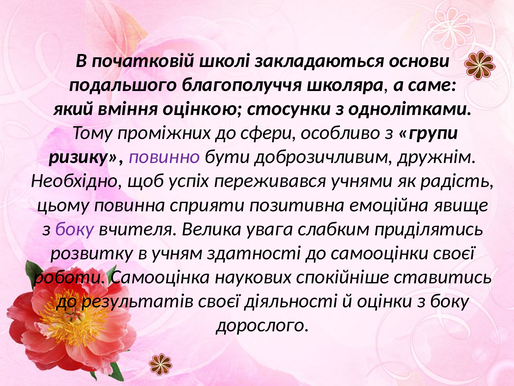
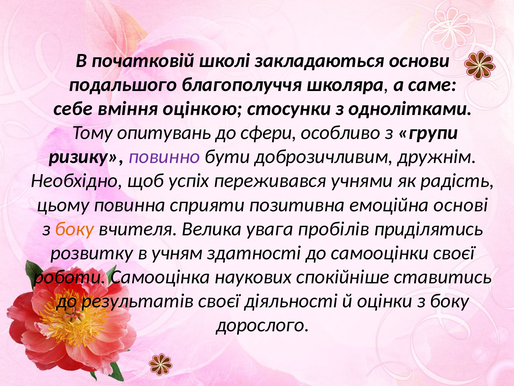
який: який -> себе (73, 108)
проміжних: проміжних -> опитувань (164, 132)
явище: явище -> основі (461, 204)
боку colour: purple -> orange (74, 228)
слабким: слабким -> пробілів (334, 228)
